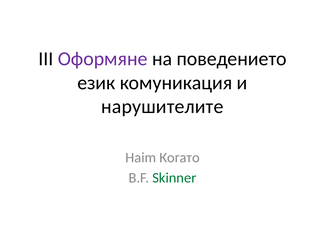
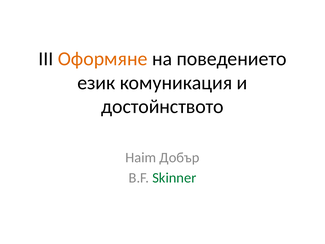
Оформяне colour: purple -> orange (103, 59)
нарушителите: нарушителите -> достойнството (162, 107)
Когато: Когато -> Добър (179, 158)
